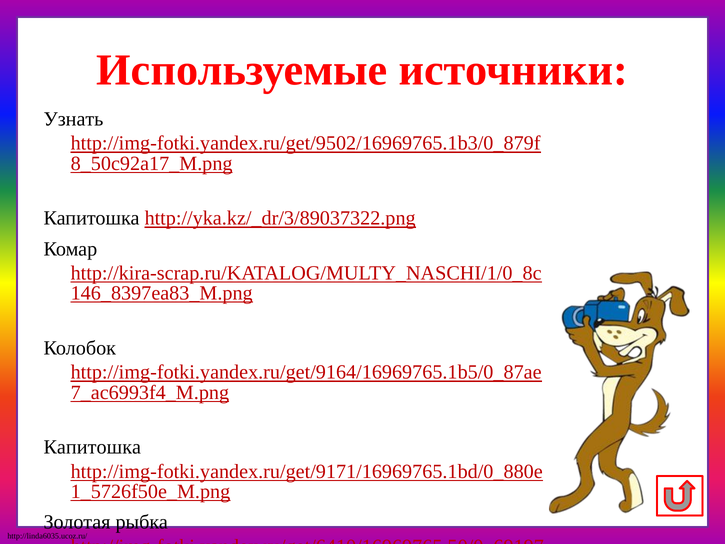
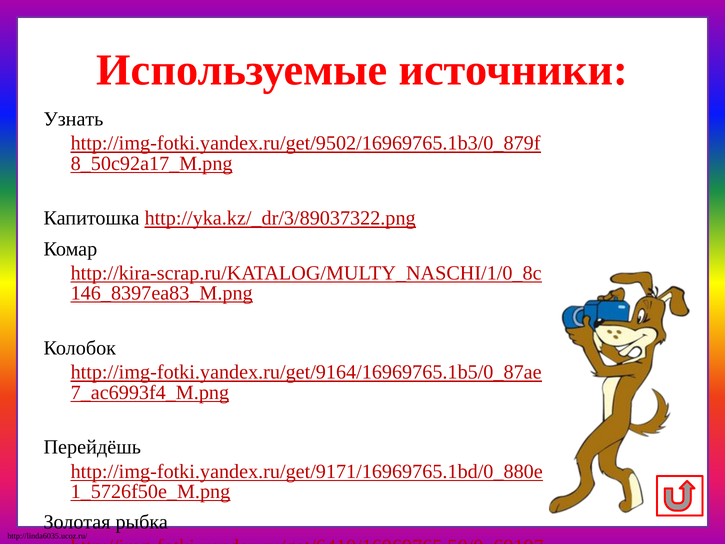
Капитошка: Капитошка -> Перейдёшь (92, 447)
